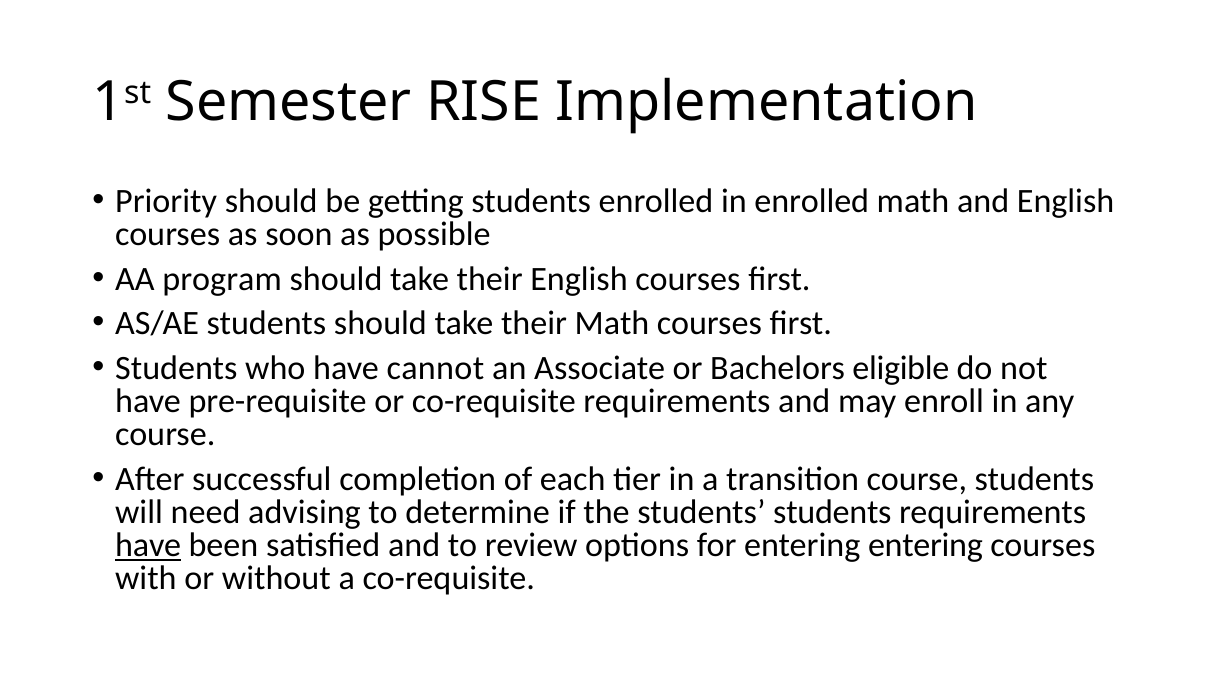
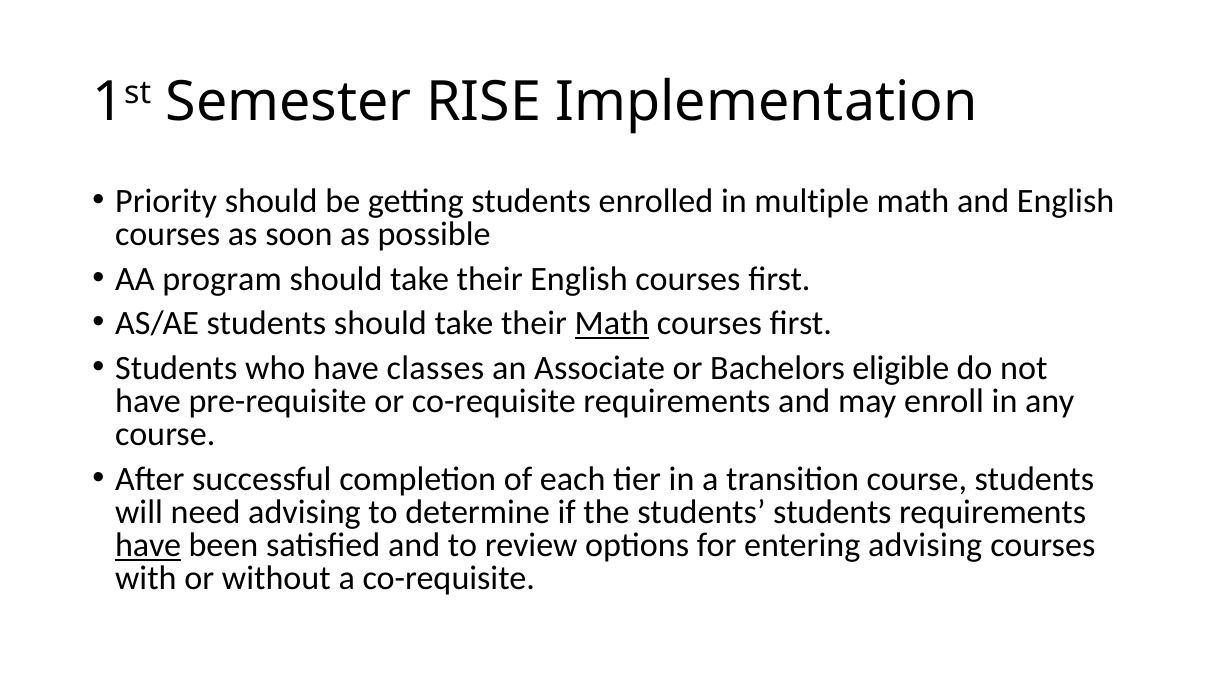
in enrolled: enrolled -> multiple (812, 201)
Math underline: none -> present (612, 324)
cannot: cannot -> classes (435, 368)
entering entering: entering -> advising (925, 546)
